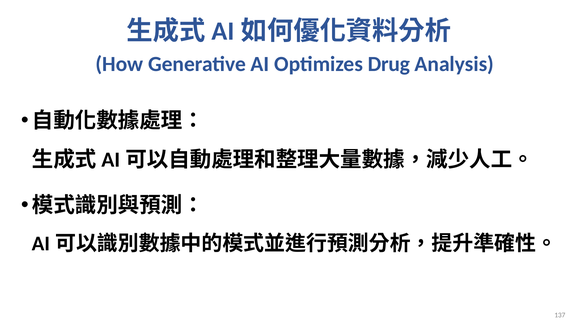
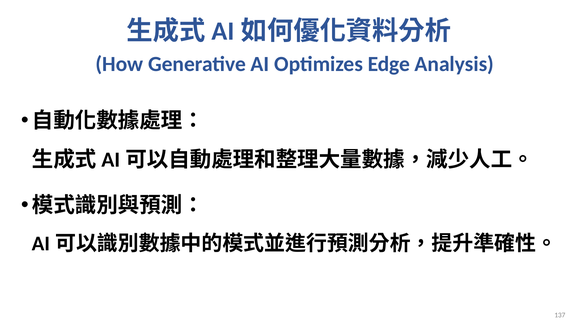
Drug: Drug -> Edge (389, 64)
